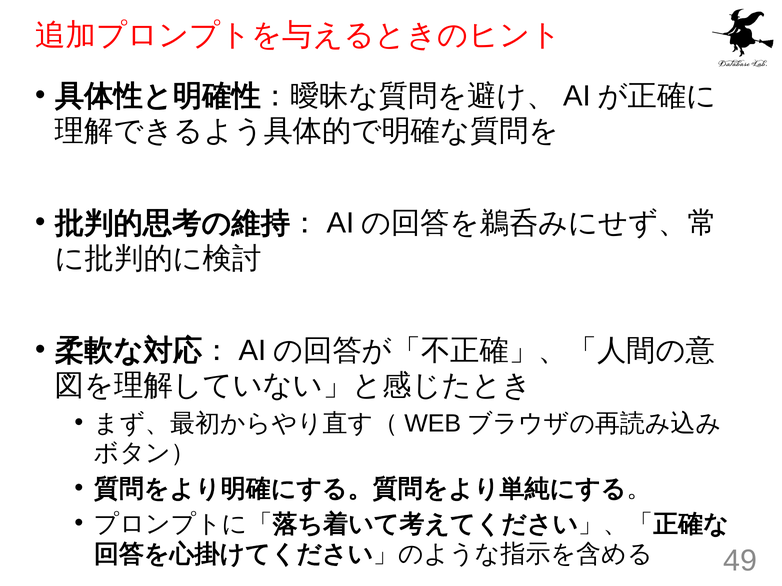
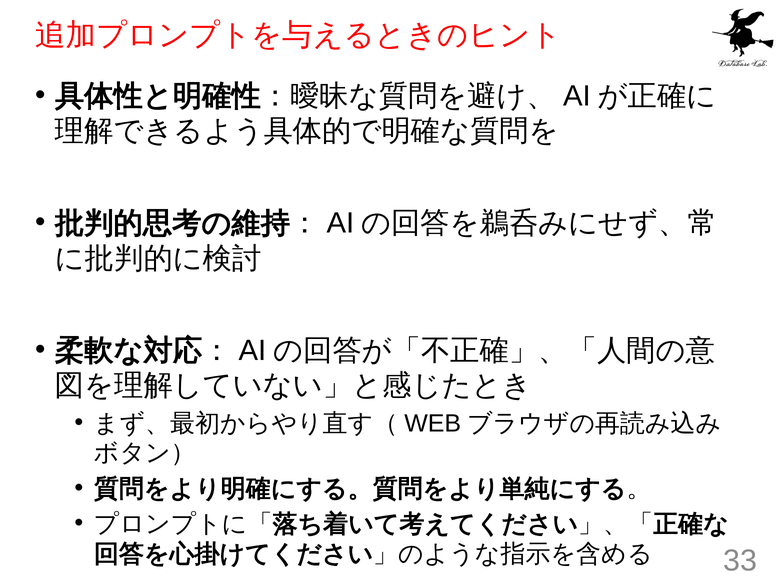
49: 49 -> 33 (740, 561)
